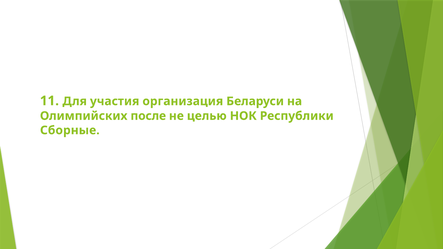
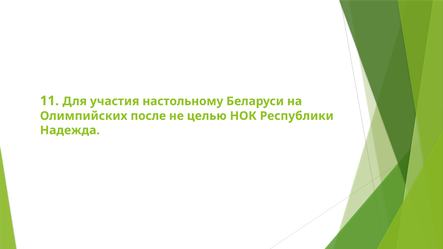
организация: организация -> настольному (183, 101)
Сборные: Сборные -> Надежда (70, 130)
